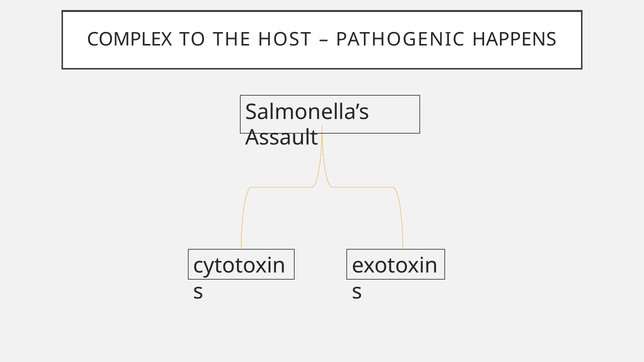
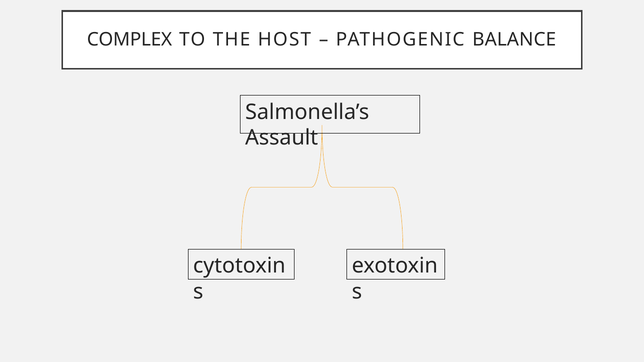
HAPPENS: HAPPENS -> BALANCE (514, 40)
